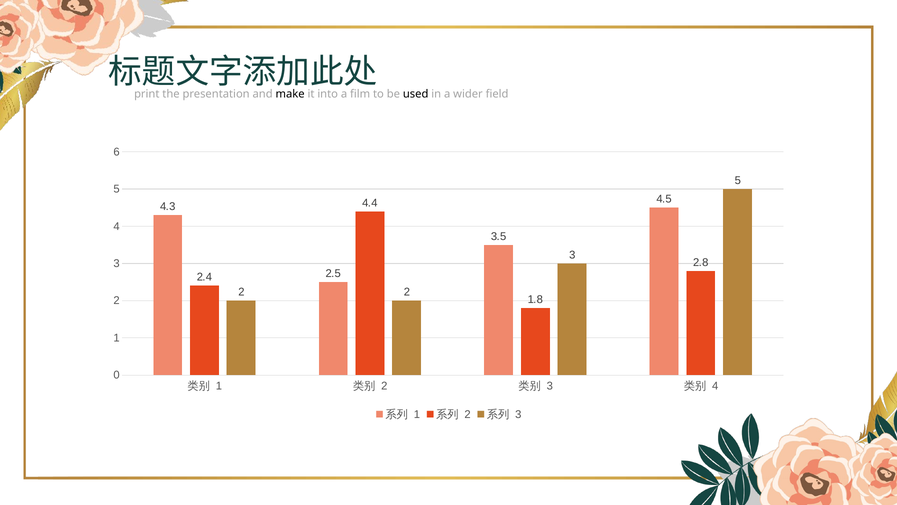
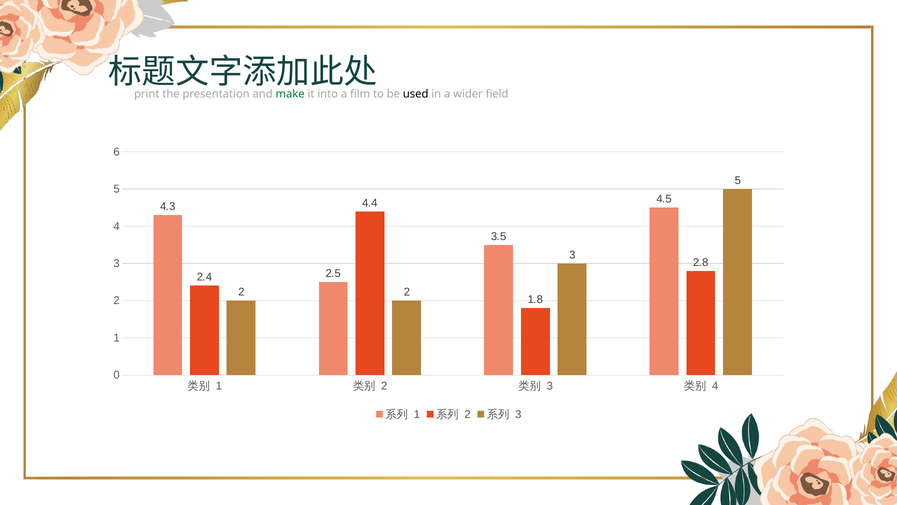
make colour: black -> green (290, 94)
